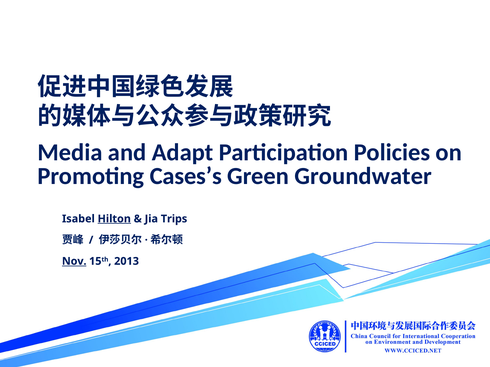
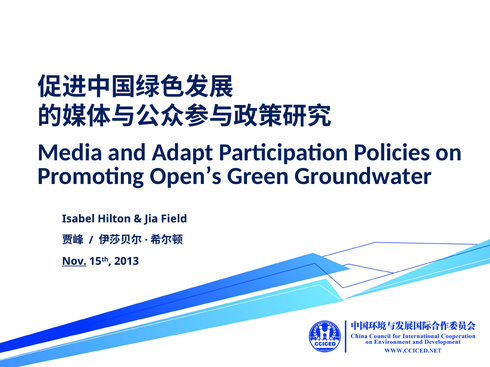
Cases’s: Cases’s -> Open’s (186, 176)
Hilton underline: present -> none (114, 219)
Trips: Trips -> Field (174, 219)
